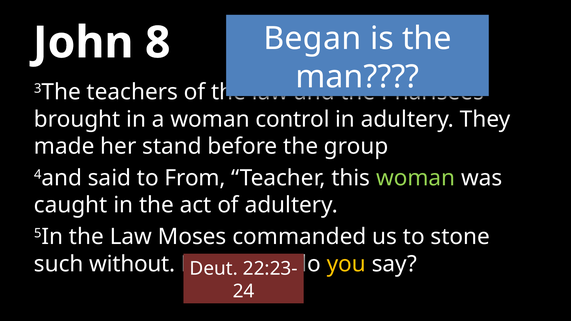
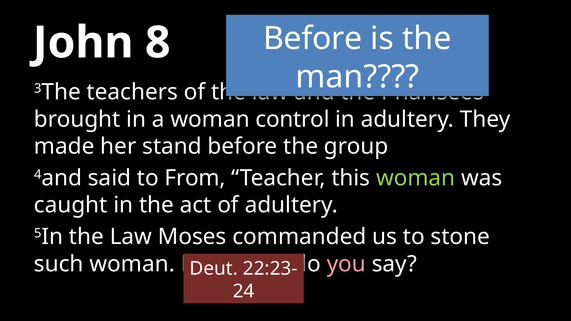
Began: Began -> Before (313, 38)
such without: without -> woman (132, 264)
you colour: yellow -> pink (346, 264)
